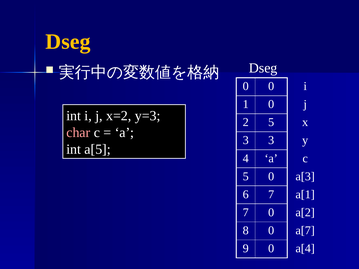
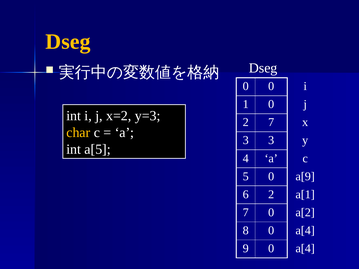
2 5: 5 -> 7 (271, 122)
char colour: pink -> yellow (78, 133)
a[3: a[3 -> a[9 (305, 176)
6 7: 7 -> 2 (271, 195)
8 0 a[7: a[7 -> a[4 (305, 231)
